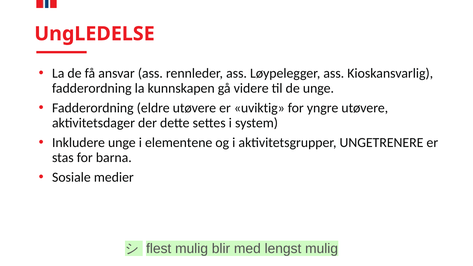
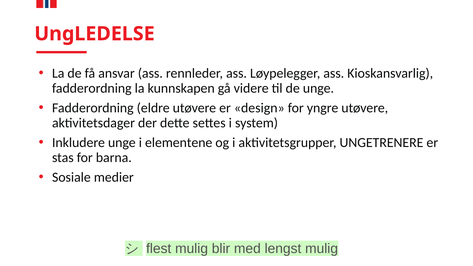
uviktig: uviktig -> design (259, 108)
